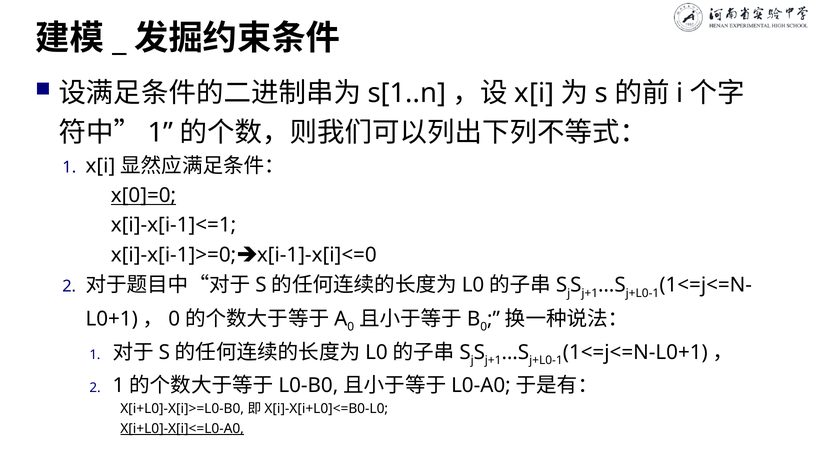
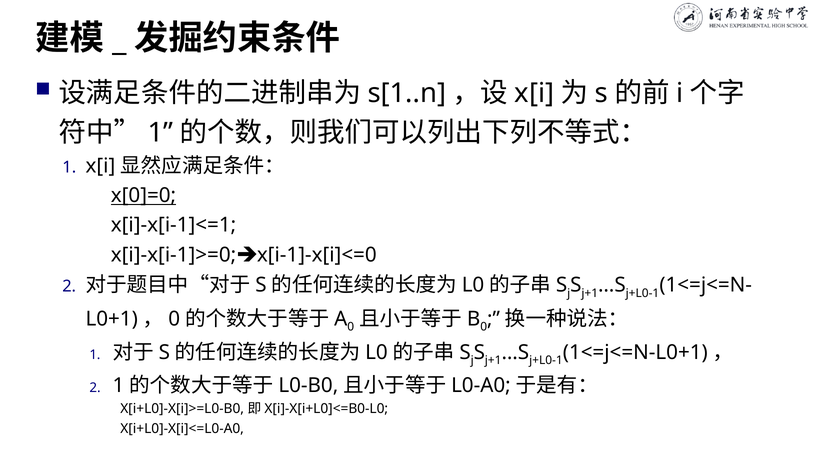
X[i+L0]-X[i]<=L0-A0 underline: present -> none (182, 429)
